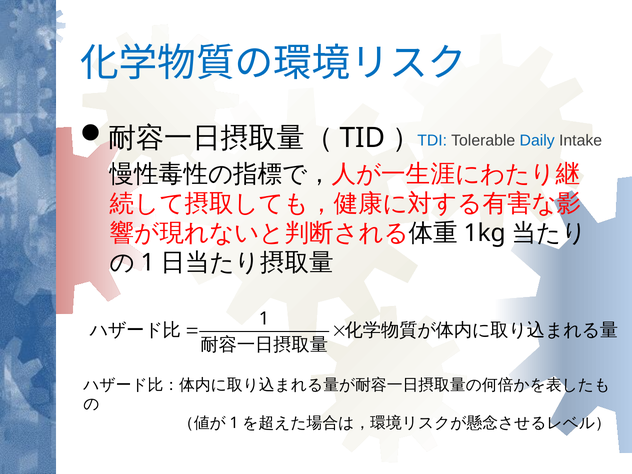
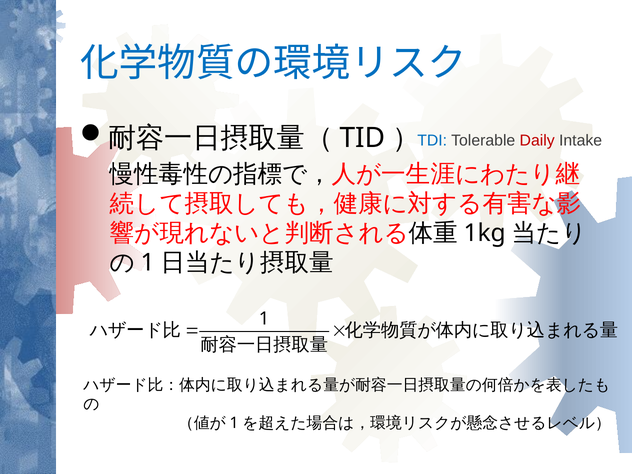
Daily colour: blue -> red (537, 141)
